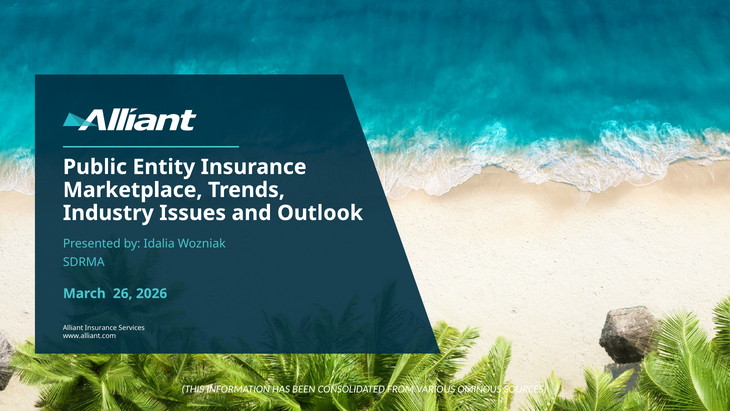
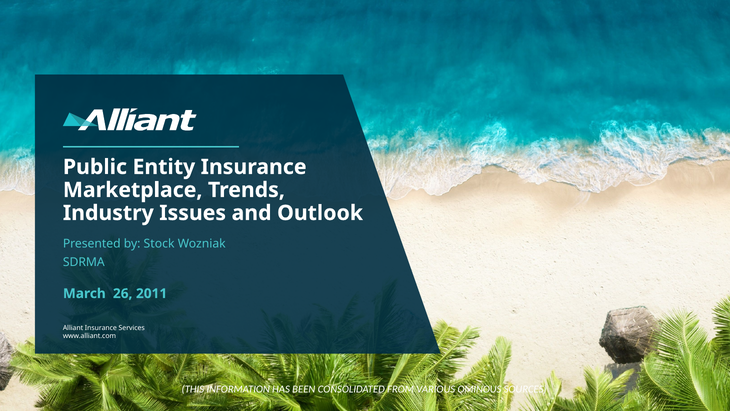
Idalia: Idalia -> Stock (159, 243)
2026: 2026 -> 2011 (152, 293)
